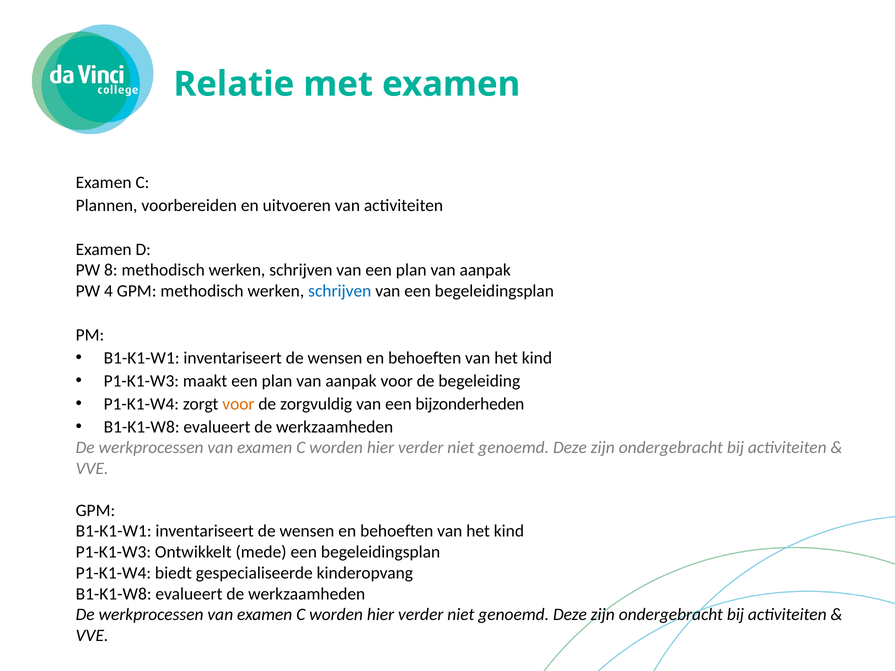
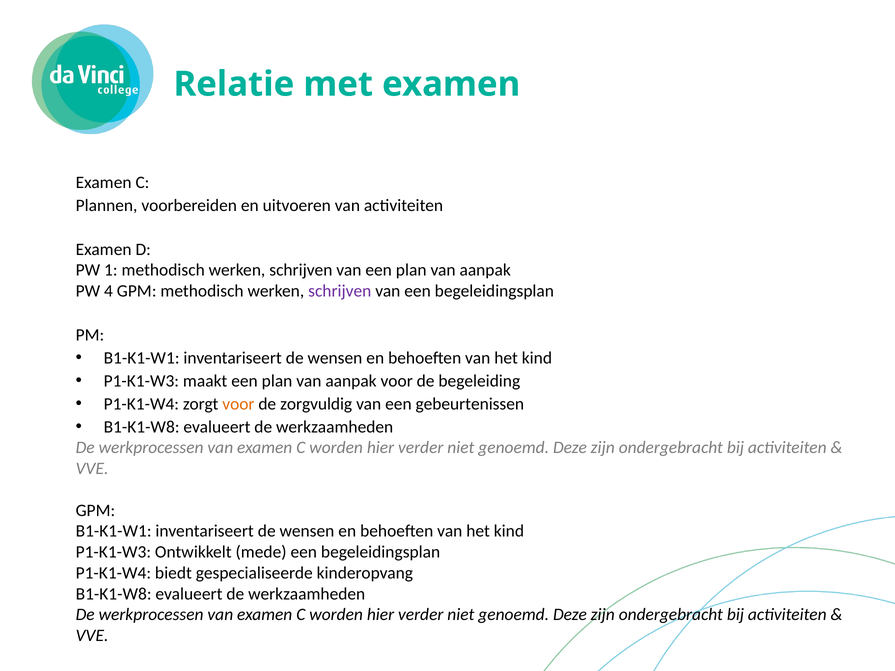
8: 8 -> 1 (111, 270)
schrijven colour: blue -> purple (340, 291)
bijzonderheden: bijzonderheden -> gebeurtenissen (470, 404)
